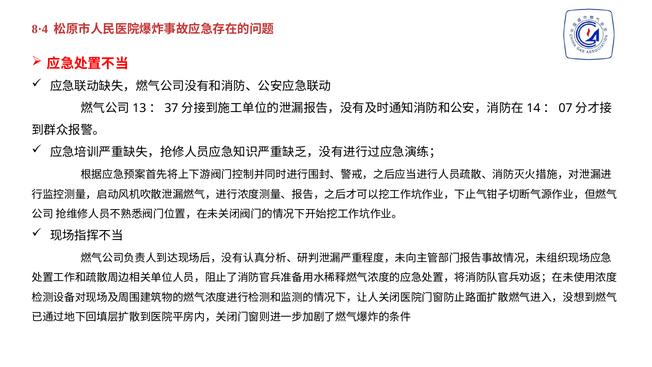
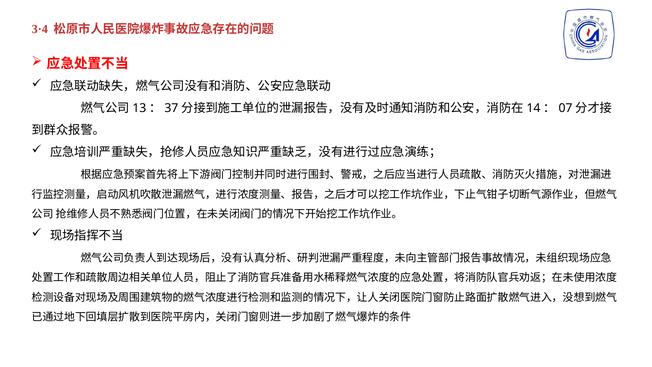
8·4: 8·4 -> 3·4 (40, 29)
